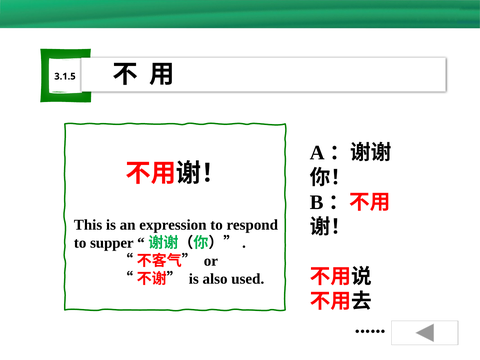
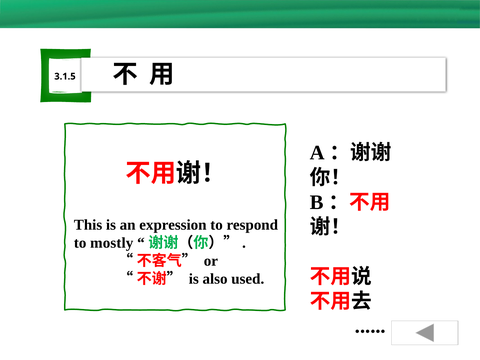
supper: supper -> mostly (112, 243)
